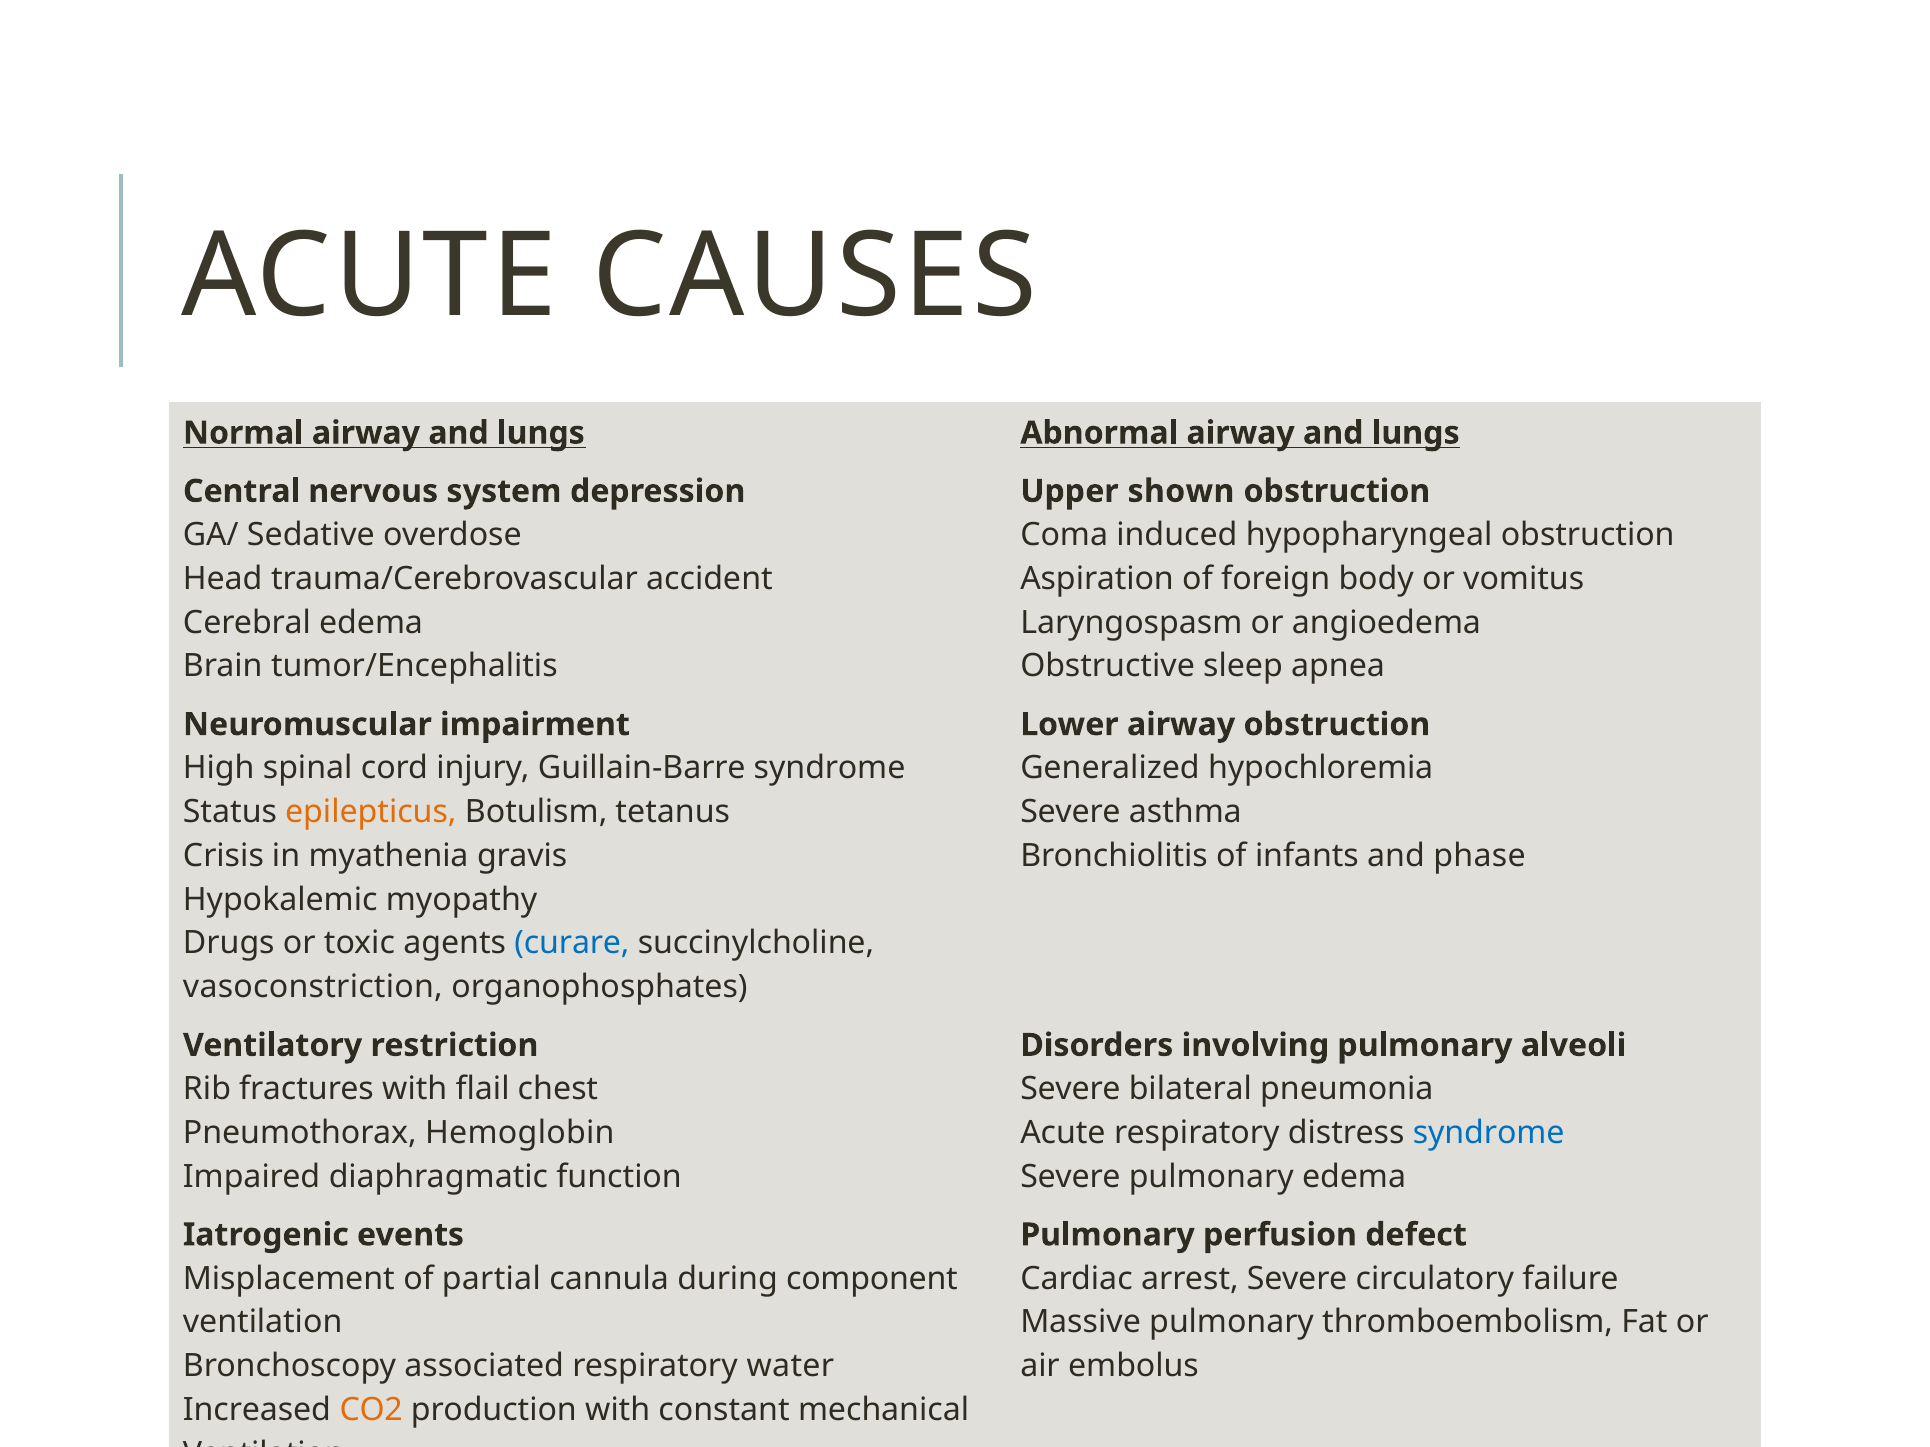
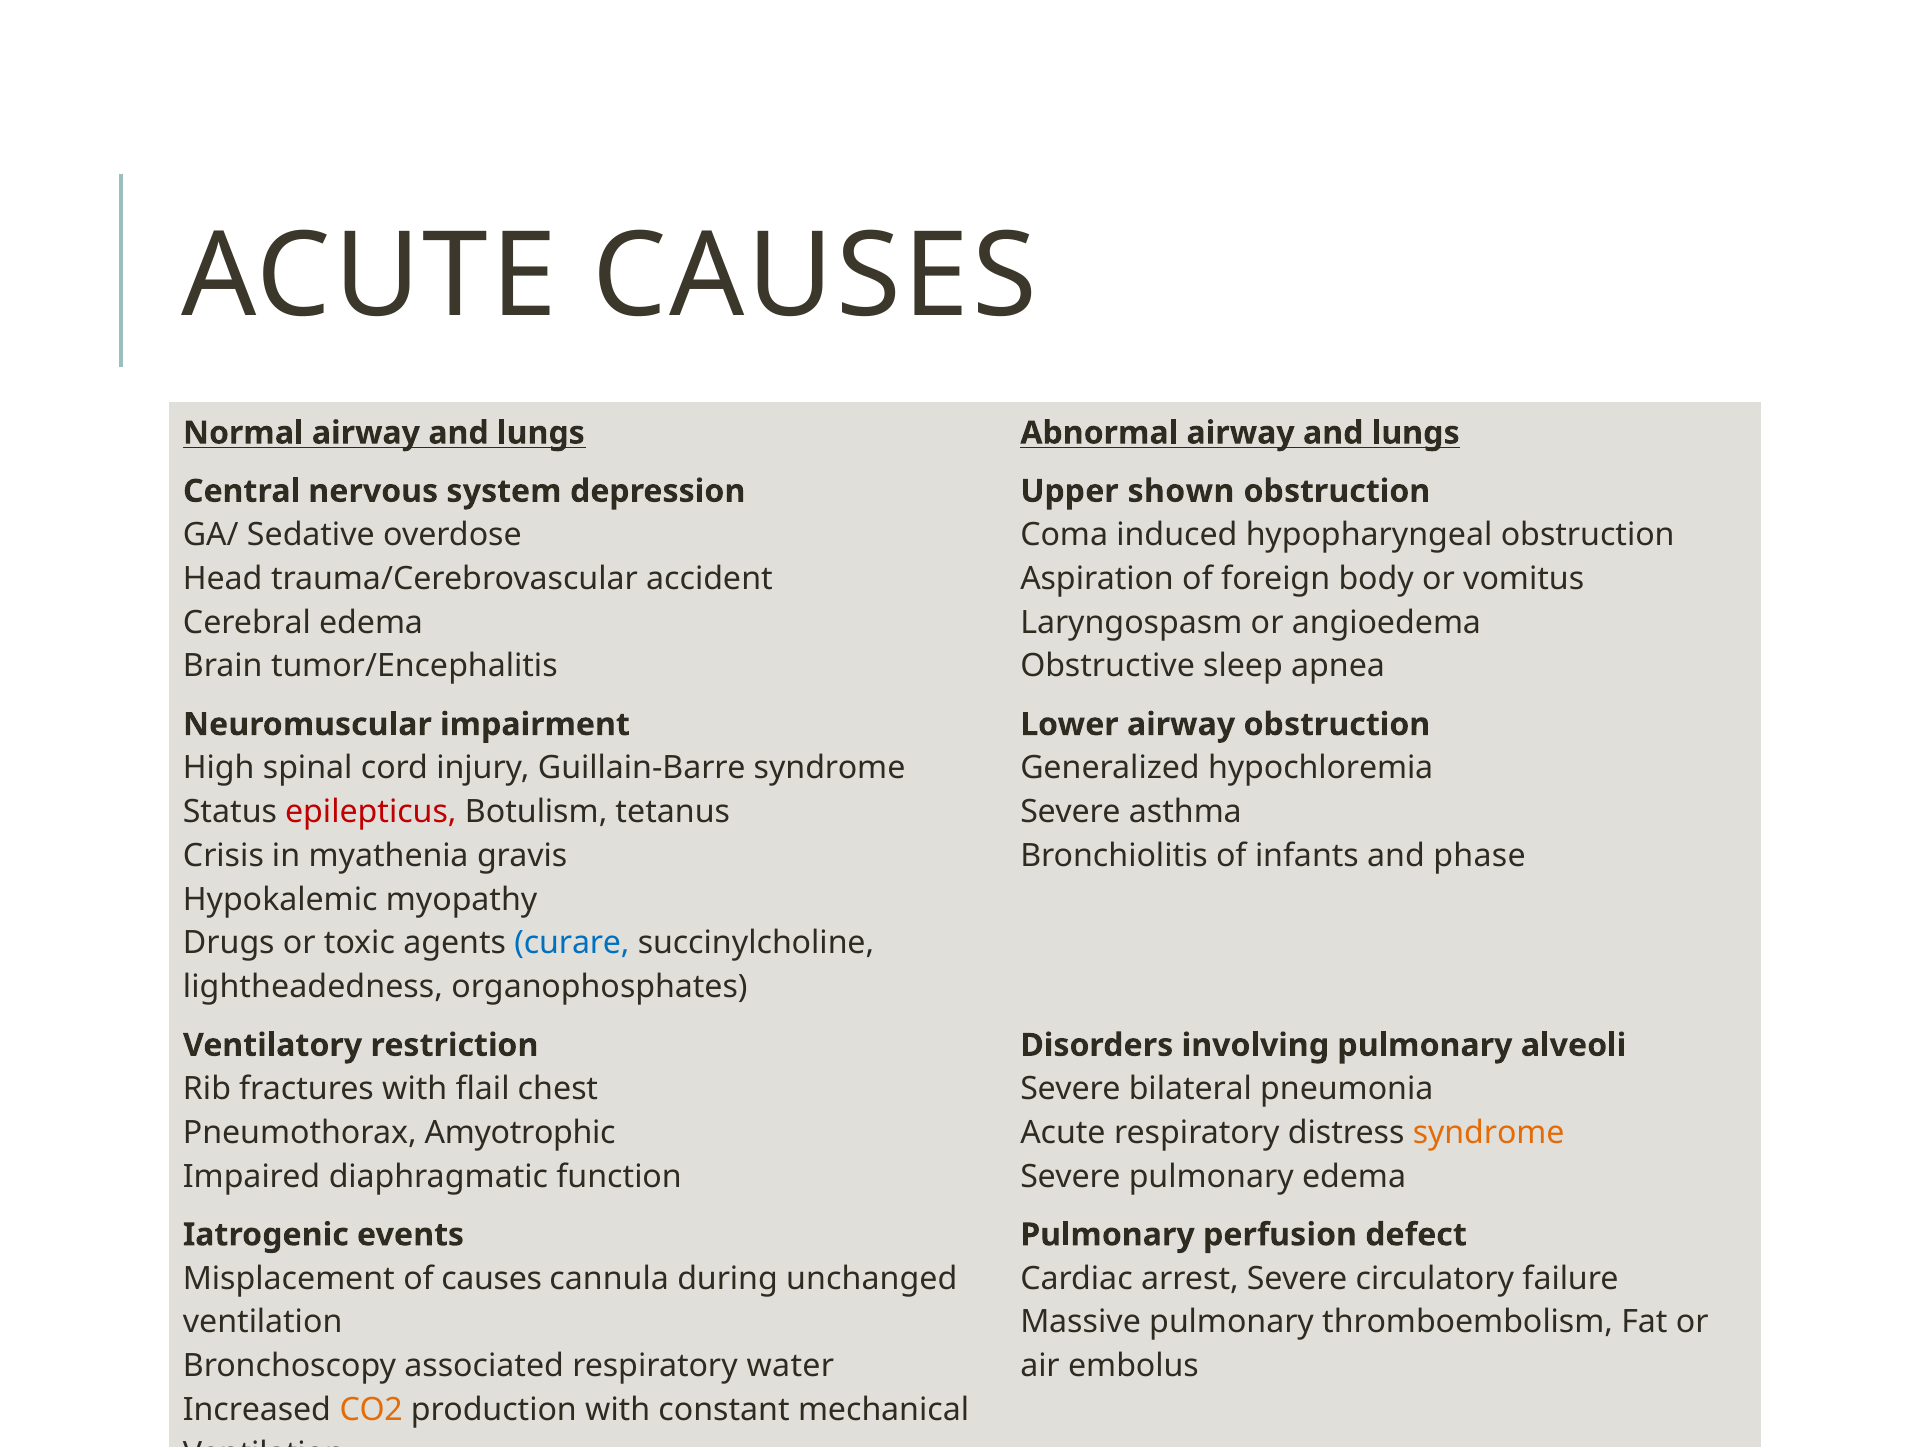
epilepticus colour: orange -> red (371, 812)
vasoconstriction: vasoconstriction -> lightheadedness (313, 987)
Hemoglobin: Hemoglobin -> Amyotrophic (520, 1133)
syndrome colour: blue -> orange (1489, 1133)
of partial: partial -> causes (492, 1279)
component: component -> unchanged (872, 1279)
